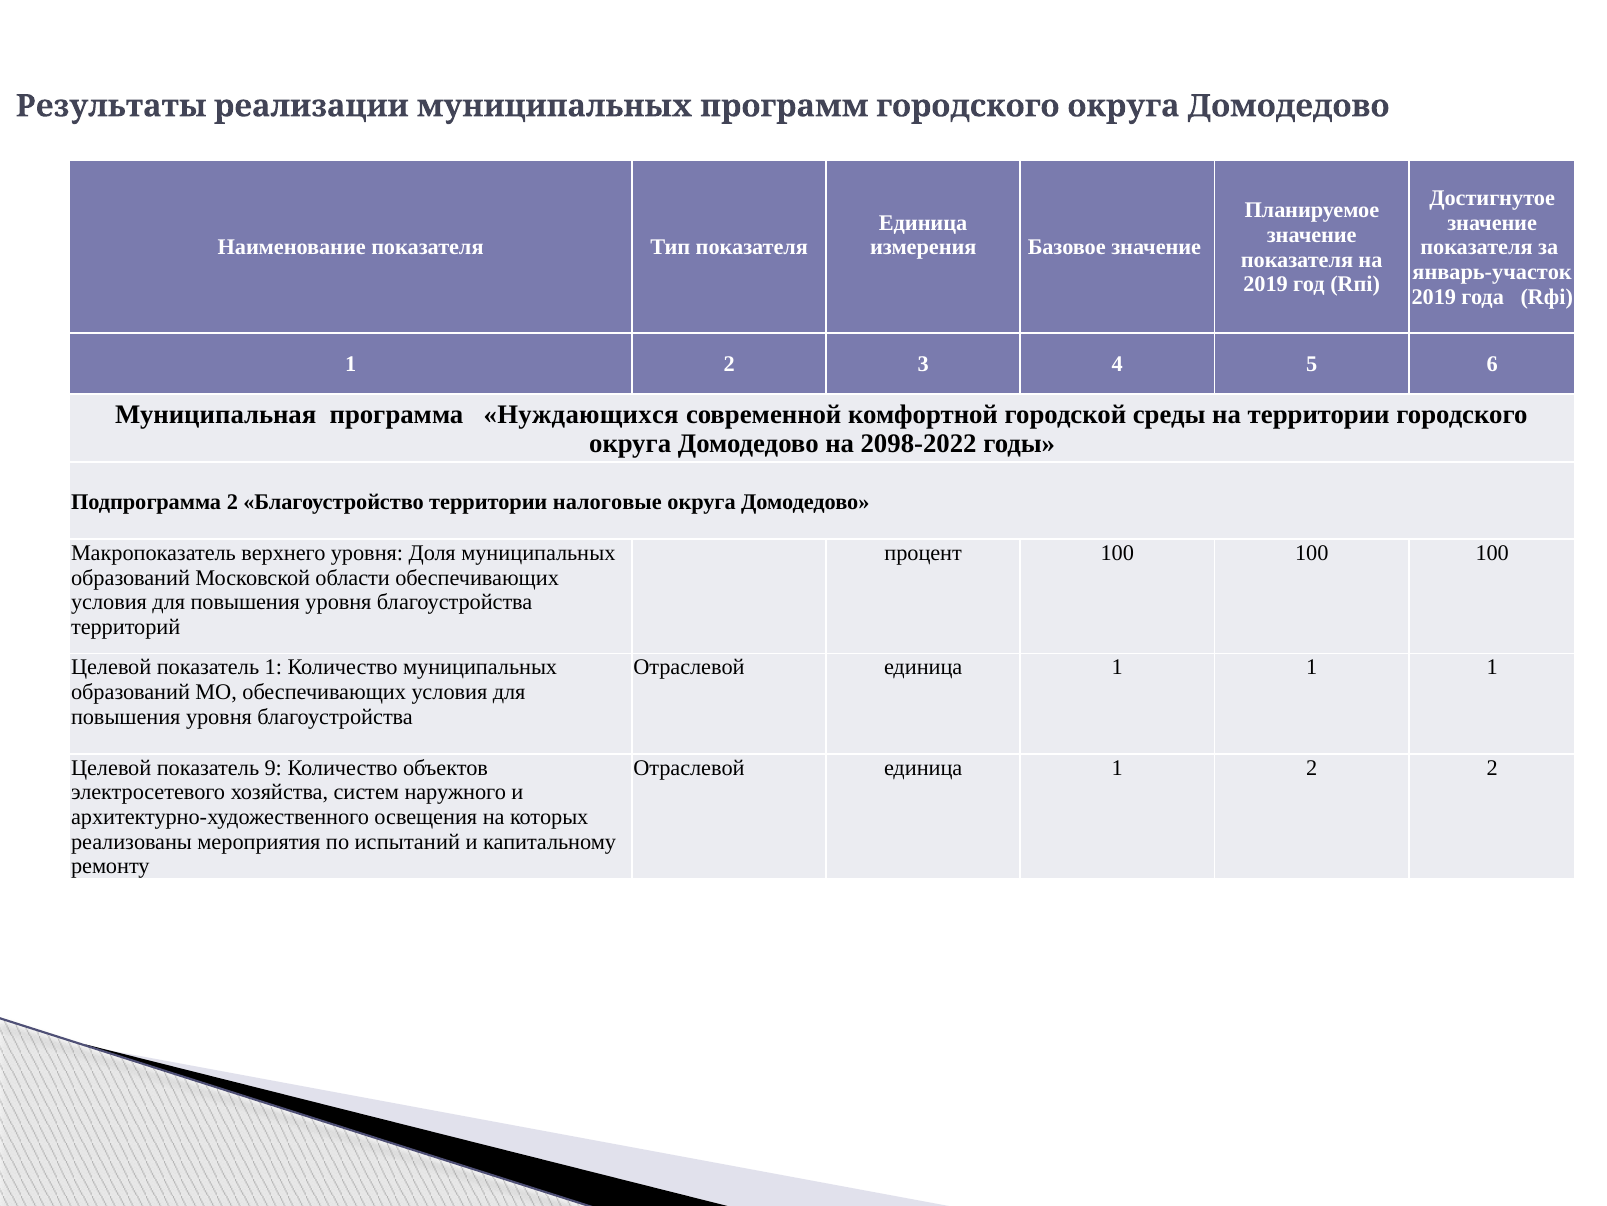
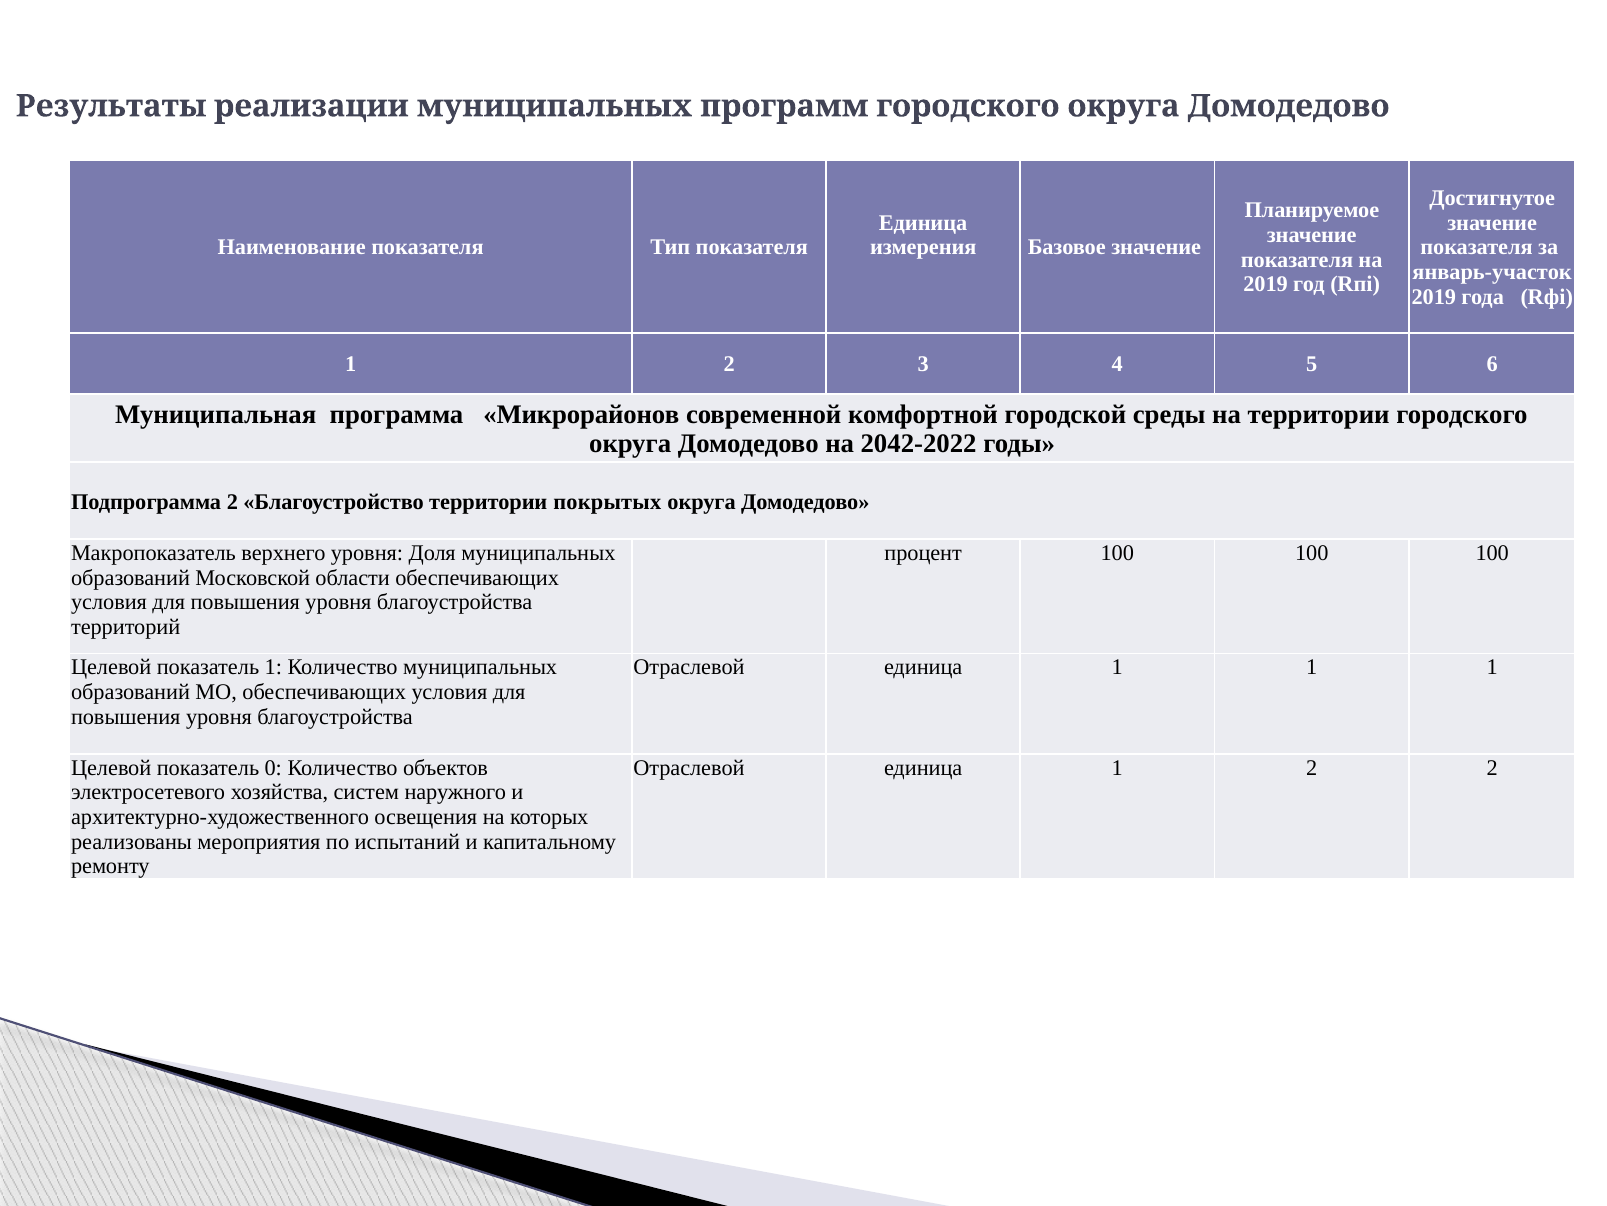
Нуждающихся: Нуждающихся -> Микрорайонов (581, 414)
2098-2022: 2098-2022 -> 2042-2022 (919, 444)
налоговые: налоговые -> покрытых (607, 501)
9: 9 -> 0 (273, 767)
